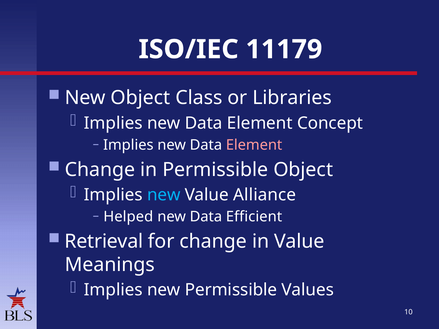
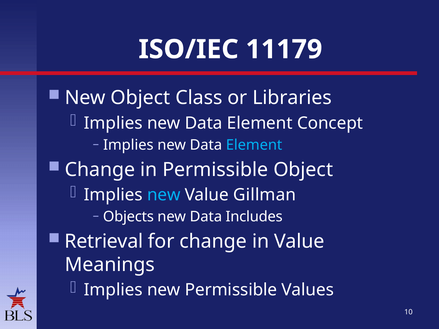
Element colour: pink -> light blue (254, 145)
Alliance: Alliance -> Gillman (265, 195)
Helped: Helped -> Objects (128, 217)
Efficient: Efficient -> Includes (254, 217)
